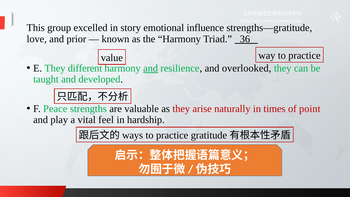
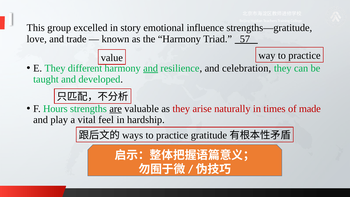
prior: prior -> trade (76, 39)
36: 36 -> 57 (245, 39)
overlooked: overlooked -> celebration (247, 68)
Peace: Peace -> Hours (55, 109)
are underline: none -> present (116, 109)
point: point -> made (310, 109)
